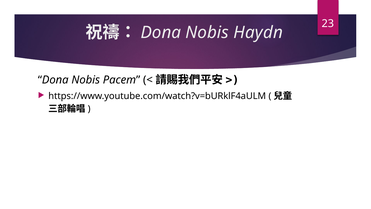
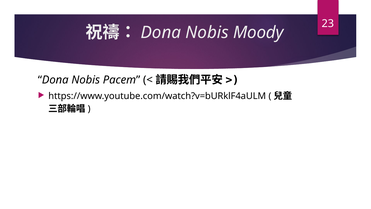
Haydn: Haydn -> Moody (258, 32)
